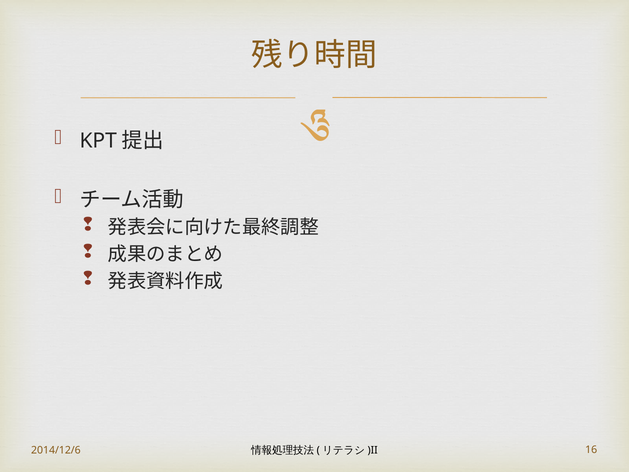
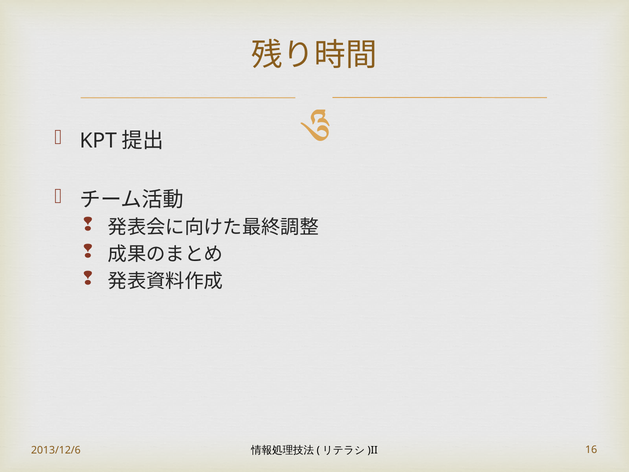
2014/12/6: 2014/12/6 -> 2013/12/6 (56, 450)
